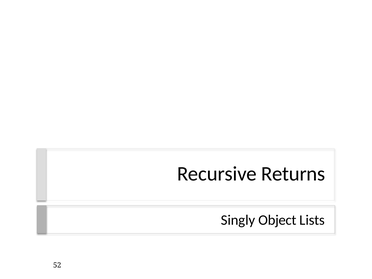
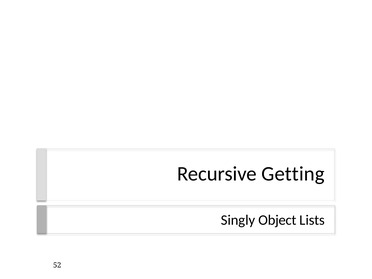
Returns: Returns -> Getting (293, 174)
